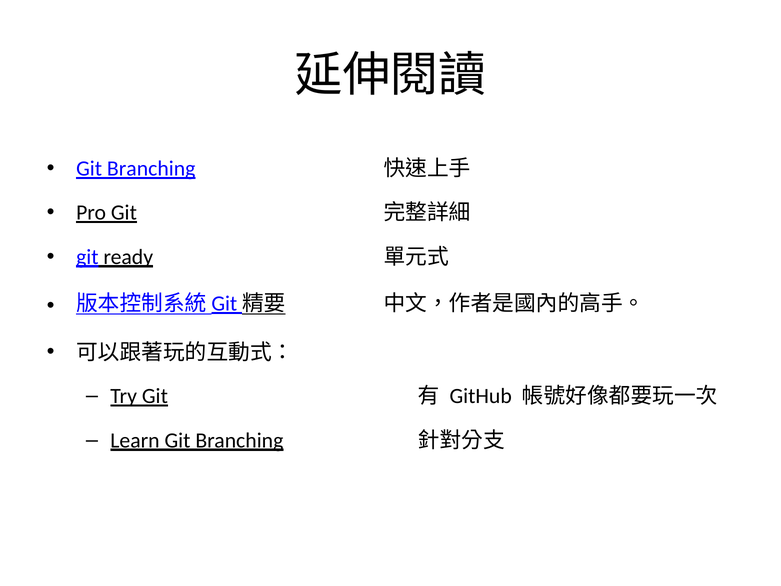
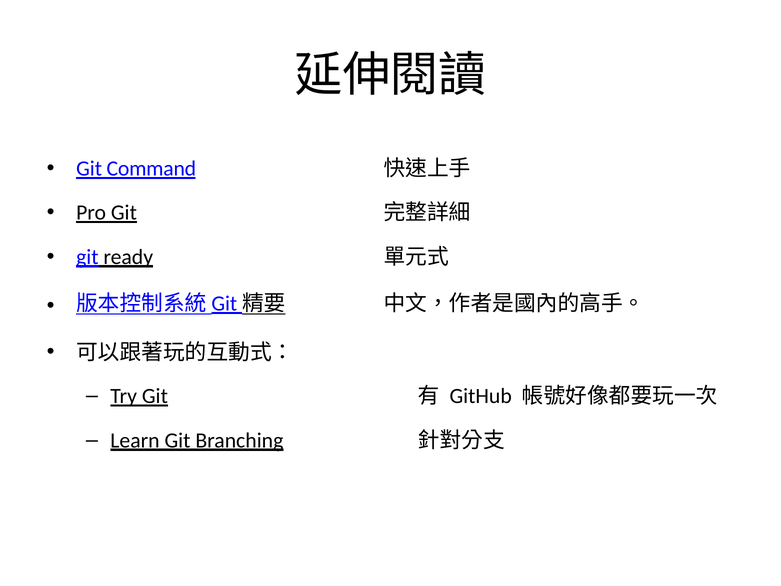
Branching: Branching -> Command (151, 168)
